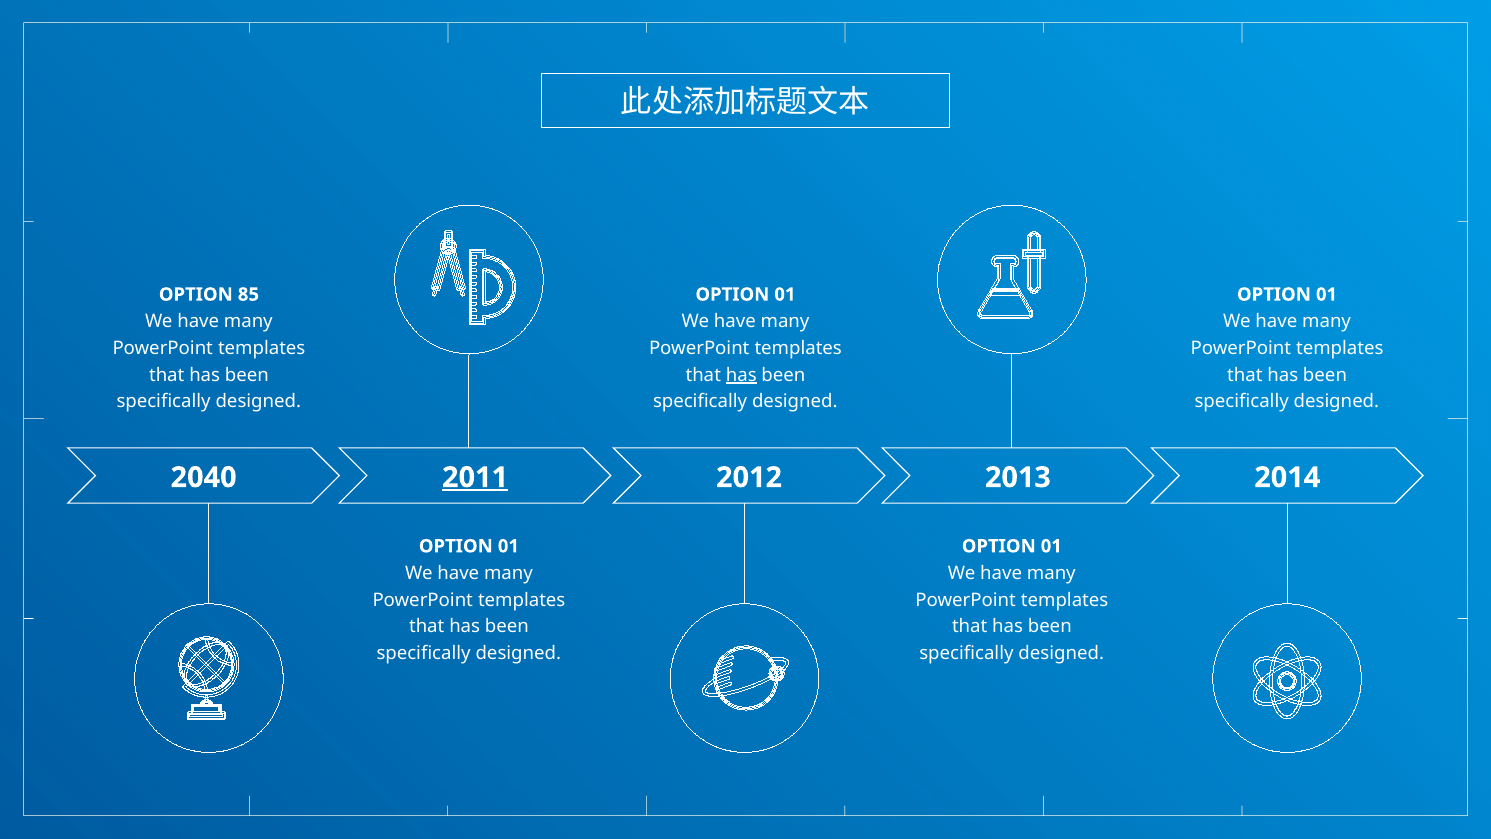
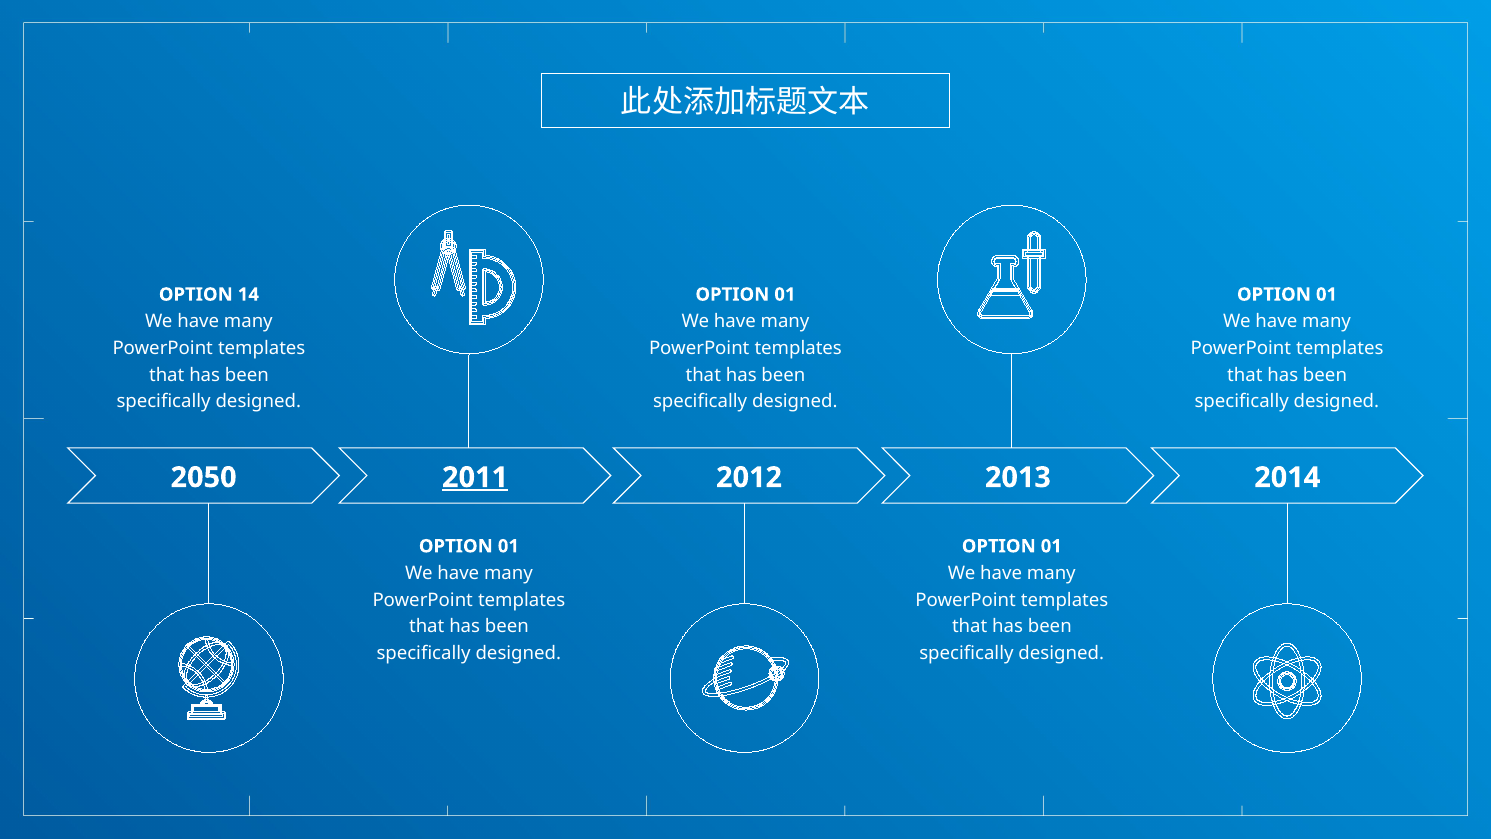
85: 85 -> 14 (248, 294)
has underline: present -> none (741, 375)
2040: 2040 -> 2050 (204, 477)
